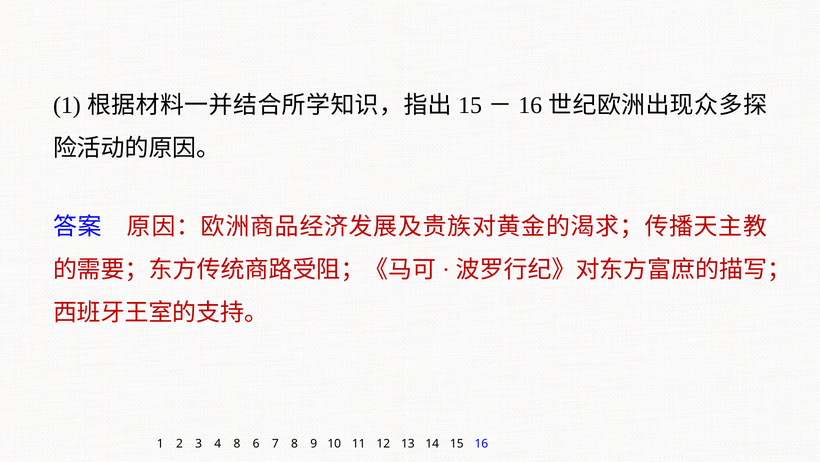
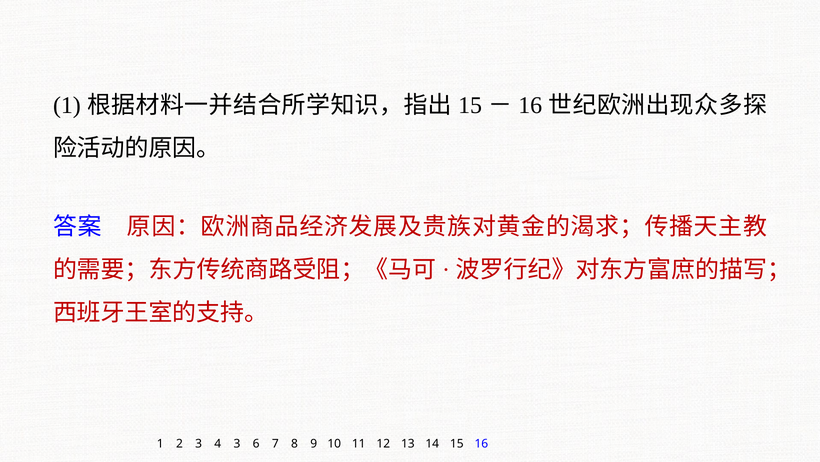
4 8: 8 -> 3 (237, 443)
